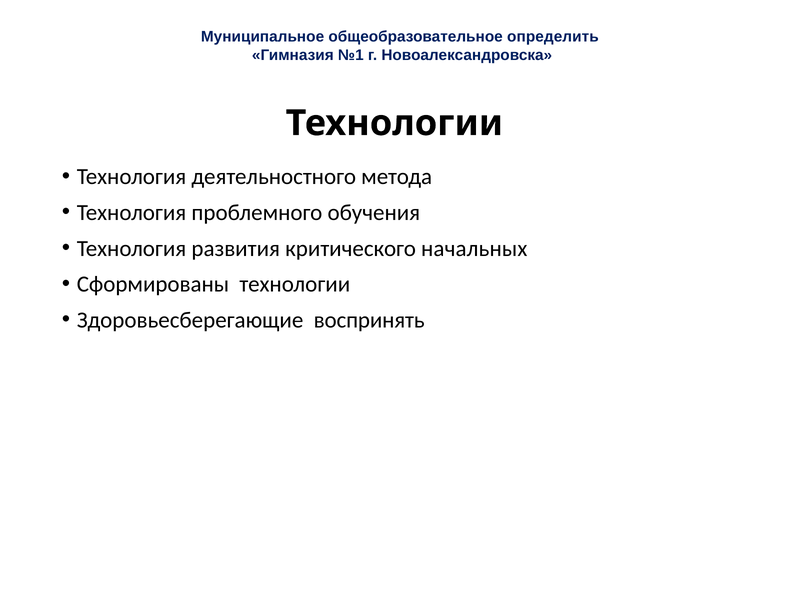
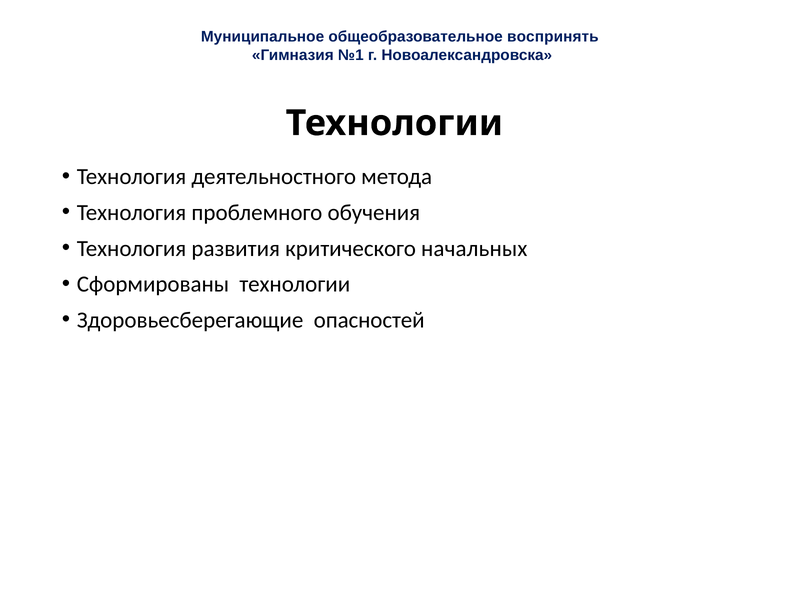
определить: определить -> воспринять (553, 37)
воспринять: воспринять -> опасностей (369, 320)
